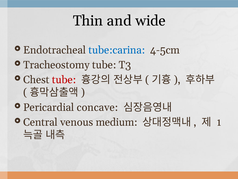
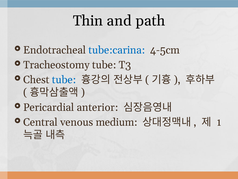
wide: wide -> path (150, 21)
tube colour: red -> blue (64, 80)
concave: concave -> anterior (97, 107)
